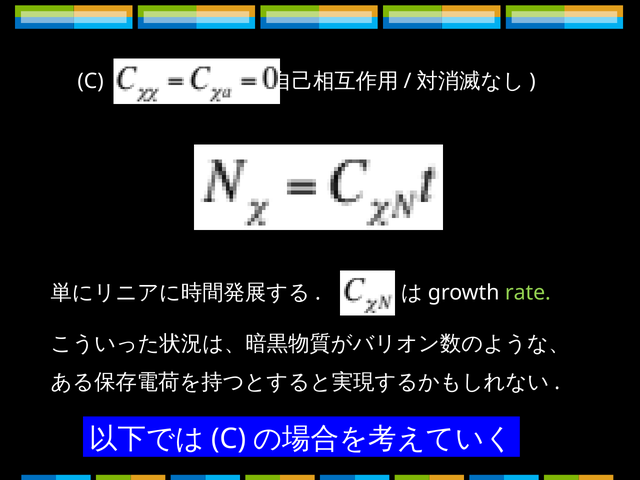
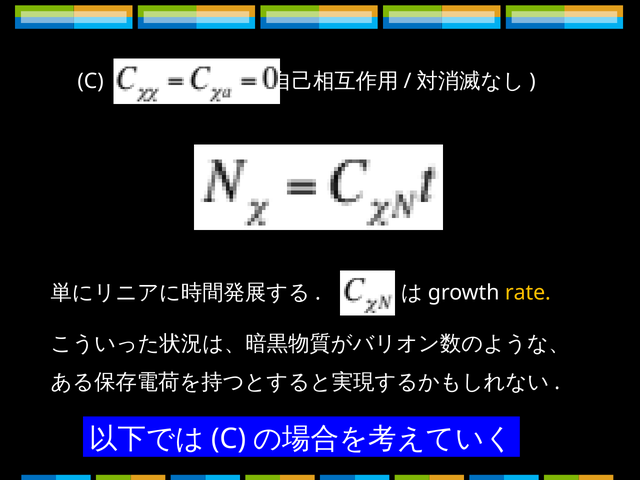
rate colour: light green -> yellow (528, 293)
